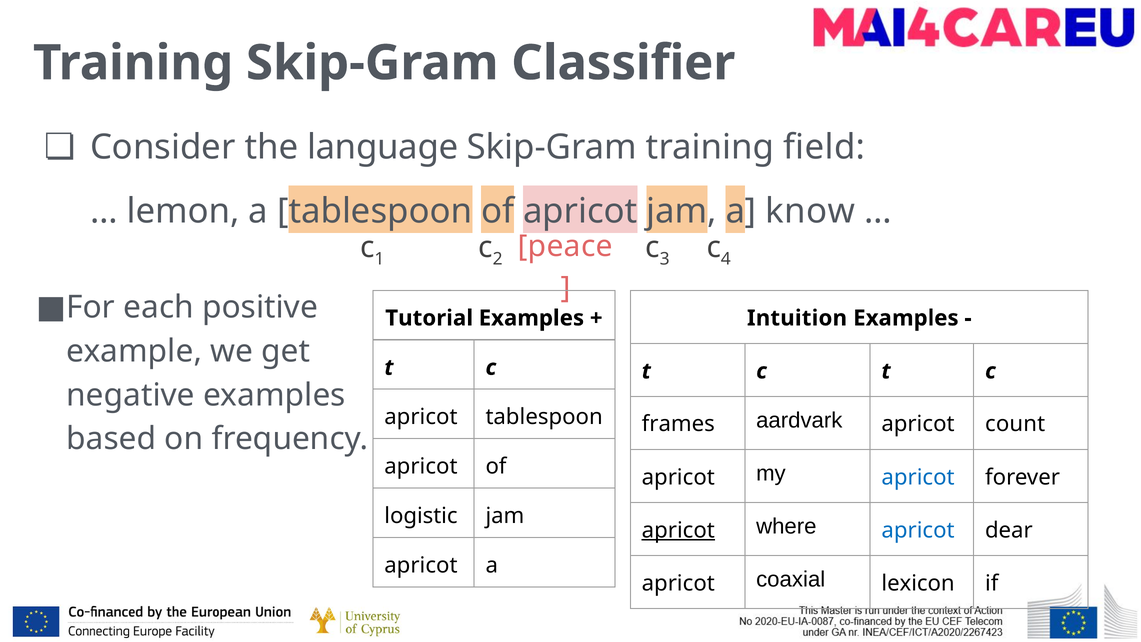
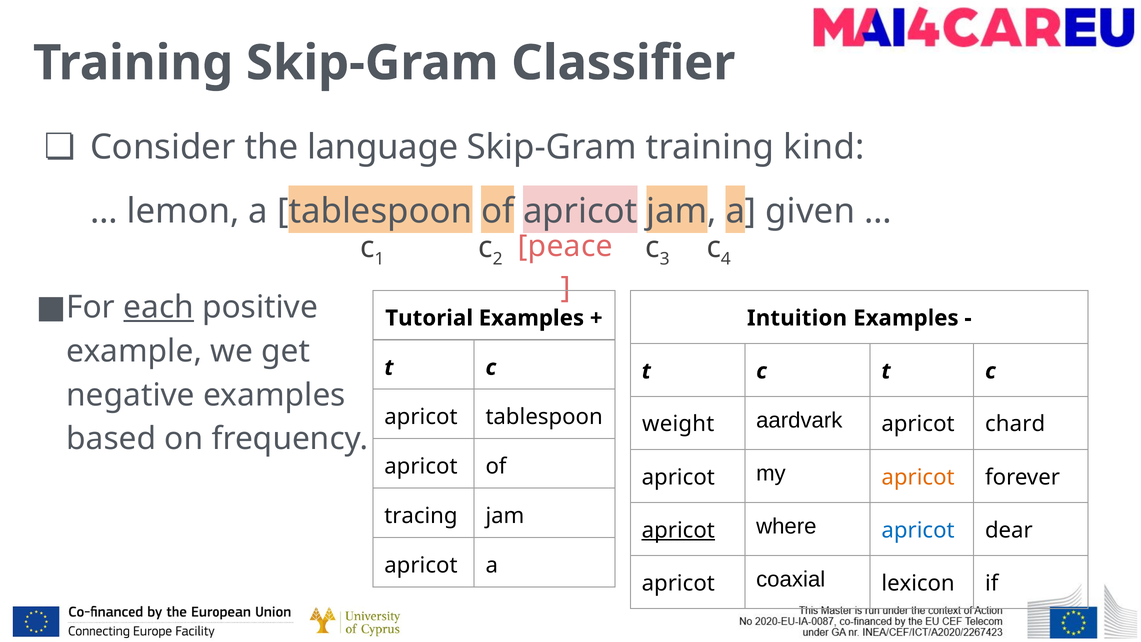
field: field -> kind (824, 147)
know: know -> given (810, 211)
each underline: none -> present (159, 307)
frames: frames -> weight (678, 424)
count: count -> chard (1015, 424)
apricot colour: blue -> orange (918, 477)
logistic: logistic -> tracing (421, 516)
